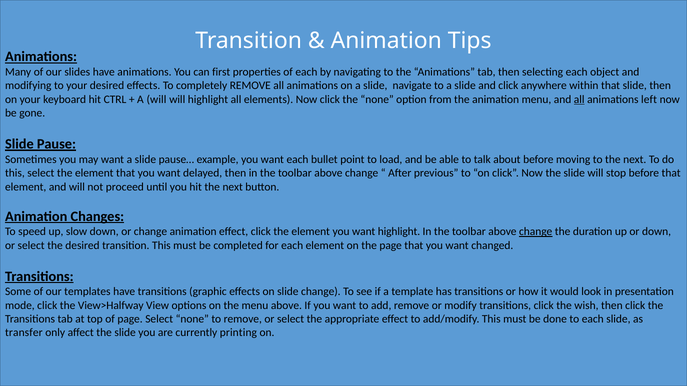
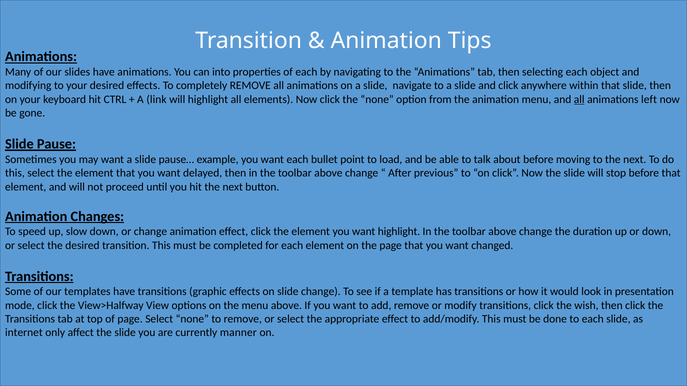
first: first -> into (221, 72)
A will: will -> link (157, 100)
change underline: present -> none (536, 232)
transfer: transfer -> internet (24, 333)
printing: printing -> manner (238, 333)
